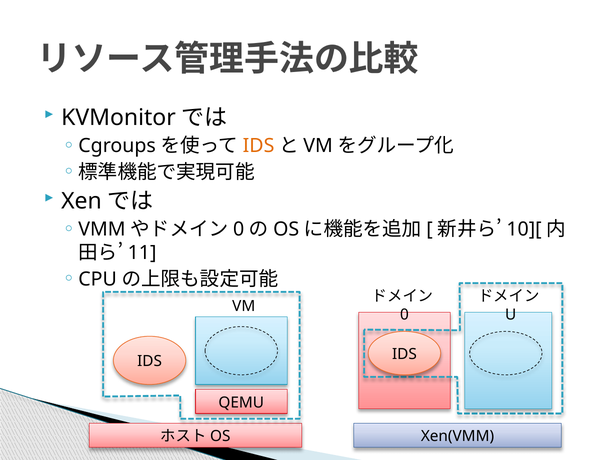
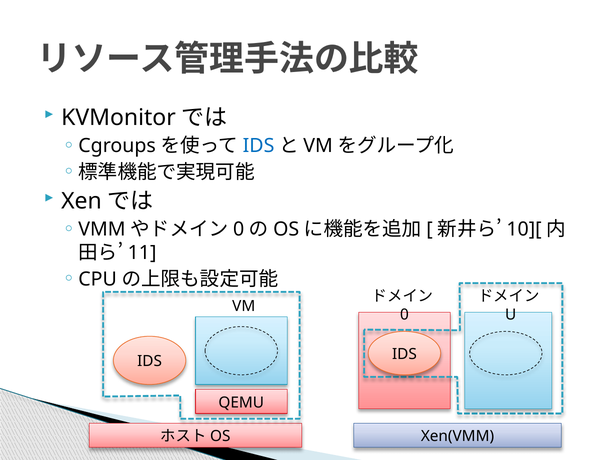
IDS colour: orange -> blue (259, 146)
